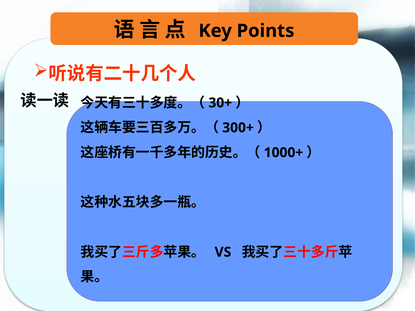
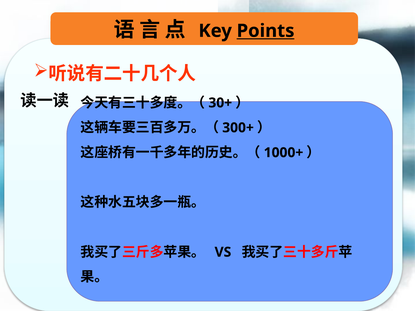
Points underline: none -> present (266, 31)
